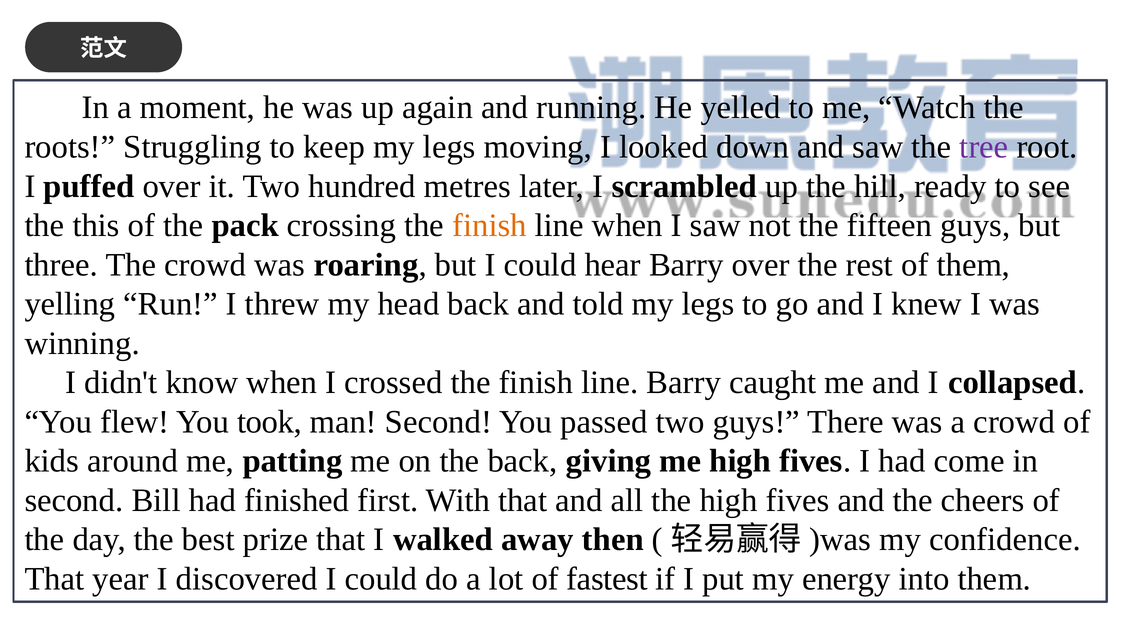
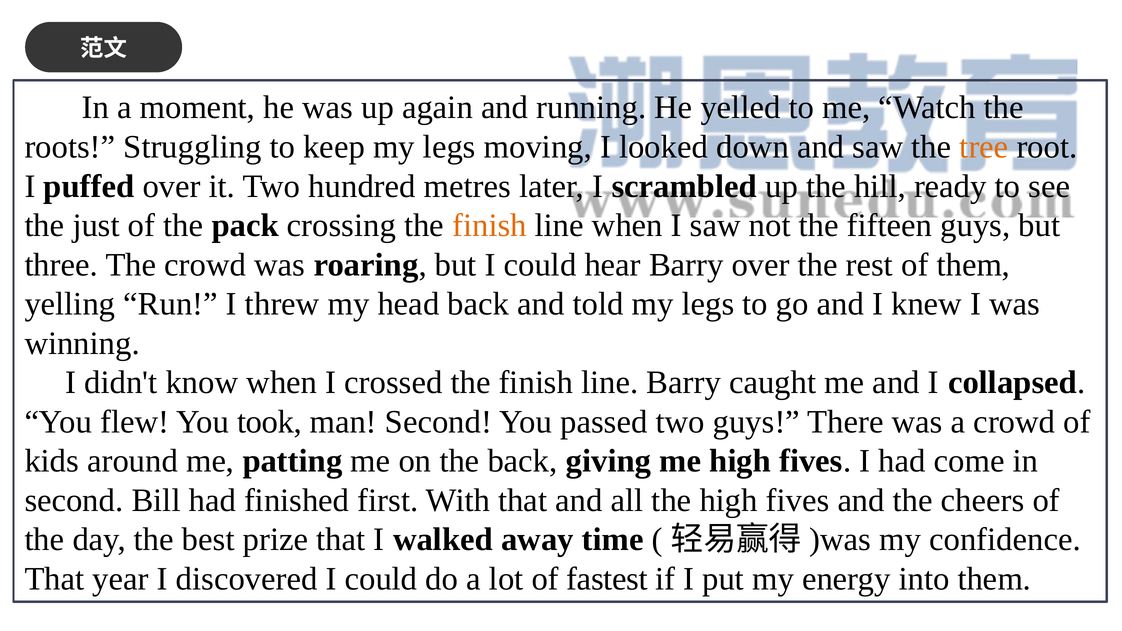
tree colour: purple -> orange (984, 147)
this: this -> just (96, 226)
then: then -> time (613, 540)
